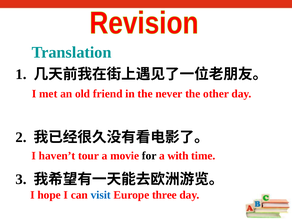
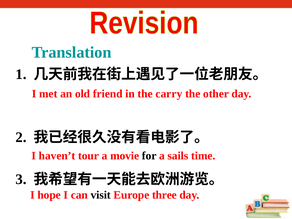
never: never -> carry (169, 94)
with: with -> sails (178, 156)
visit colour: blue -> black (101, 195)
